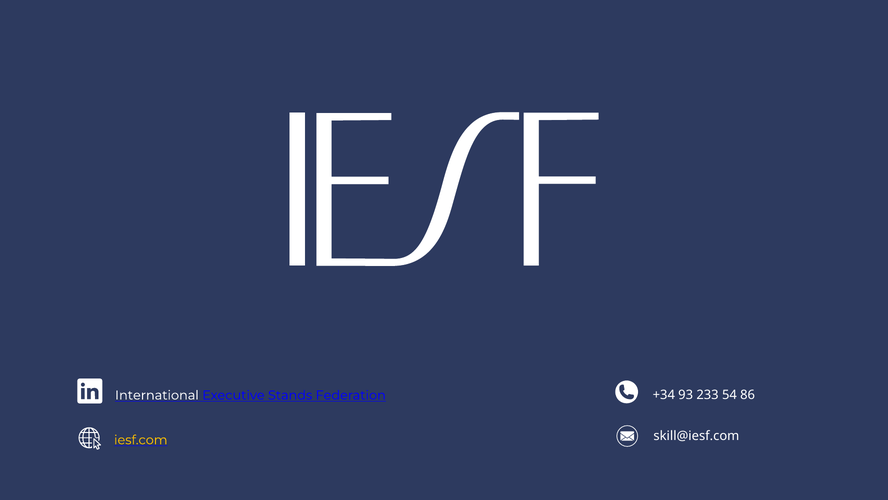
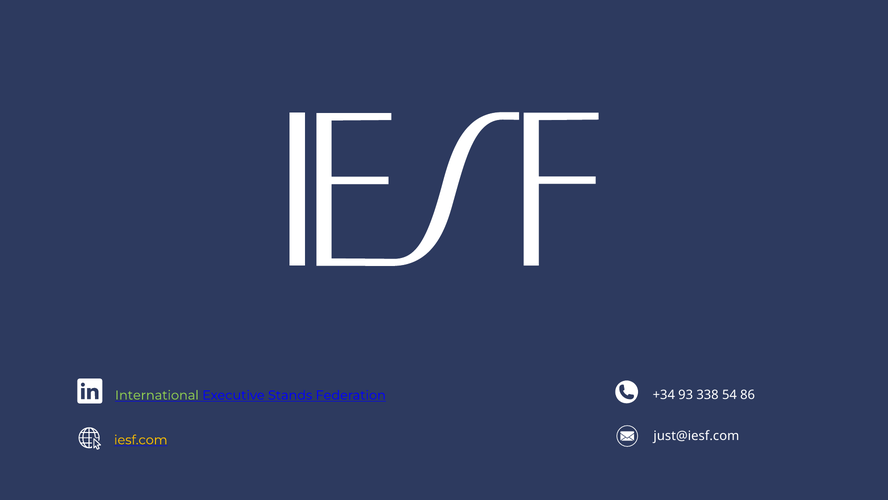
233: 233 -> 338 (708, 394)
International colour: white -> light green (157, 395)
skill@iesf.com: skill@iesf.com -> just@iesf.com (696, 435)
